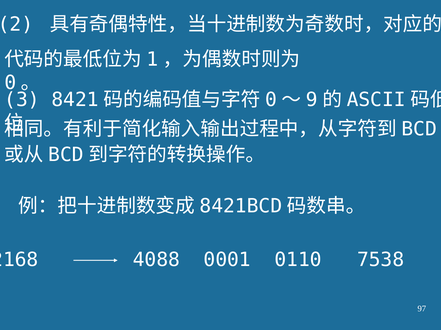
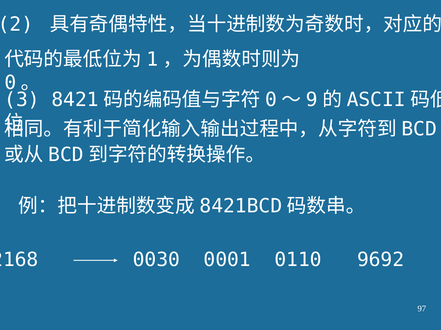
4088: 4088 -> 0030 (156, 260)
7538: 7538 -> 9692 (381, 260)
